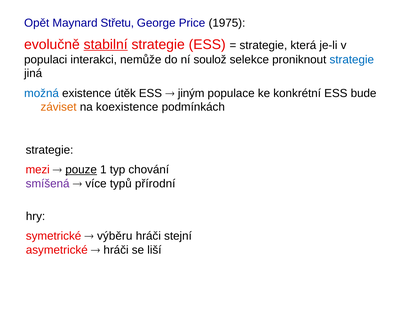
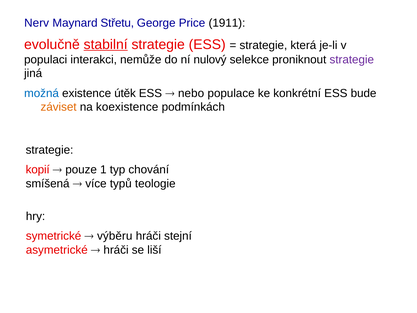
Opět: Opět -> Nerv (37, 23)
1975: 1975 -> 1911 (227, 23)
soulož: soulož -> nulový (210, 60)
strategie colour: blue -> purple (352, 60)
jiným: jiným -> nebo (191, 93)
mezi: mezi -> kopií (38, 169)
pouze underline: present -> none (81, 169)
smíšená colour: purple -> black (48, 183)
přírodní: přírodní -> teologie (155, 183)
